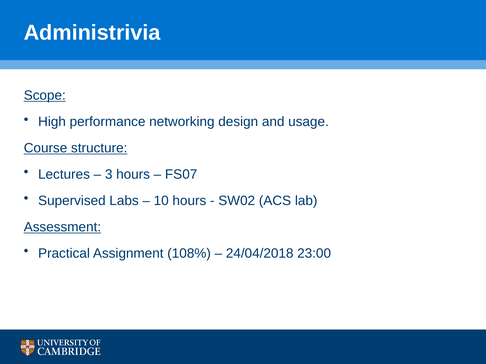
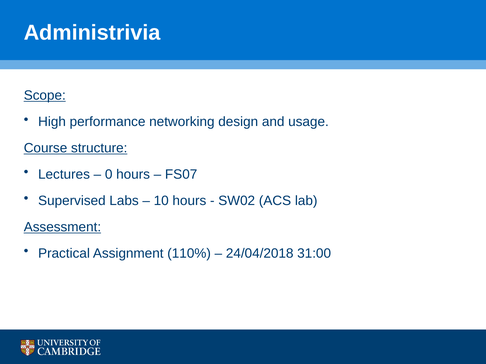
3: 3 -> 0 (109, 175)
108%: 108% -> 110% (189, 254)
23:00: 23:00 -> 31:00 (314, 254)
